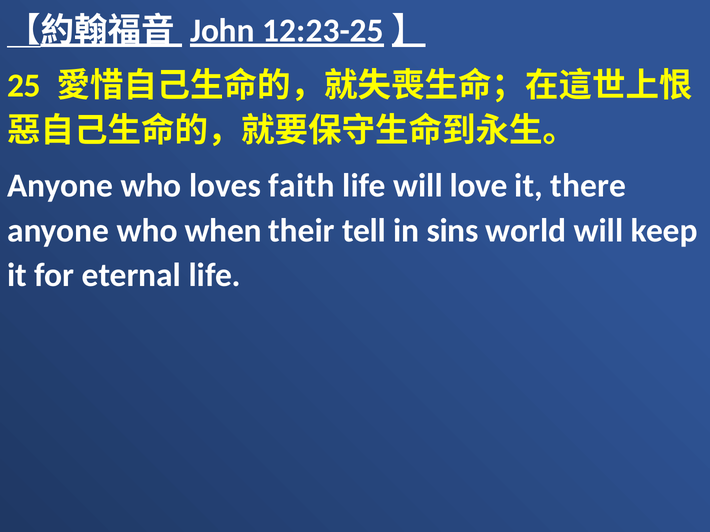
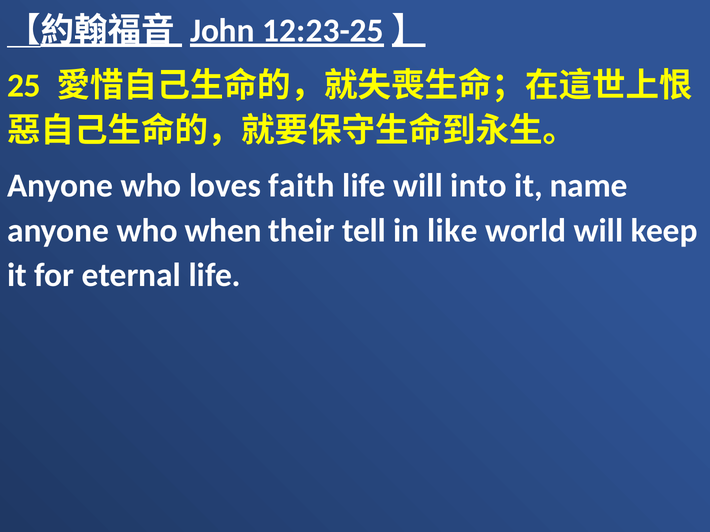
love: love -> into (478, 186)
there: there -> name (589, 186)
sins: sins -> like (452, 231)
